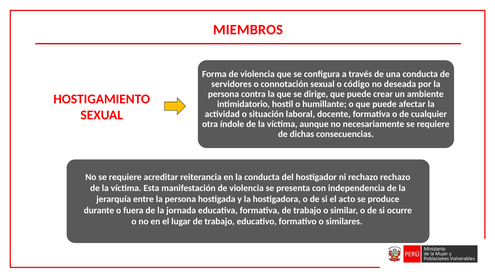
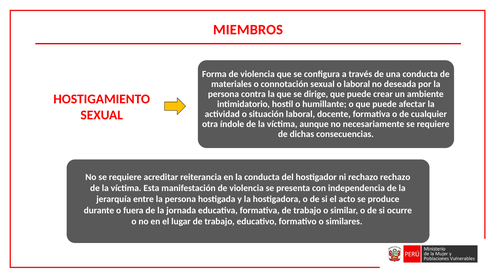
servidores: servidores -> materiales (231, 84)
o código: código -> laboral (357, 84)
